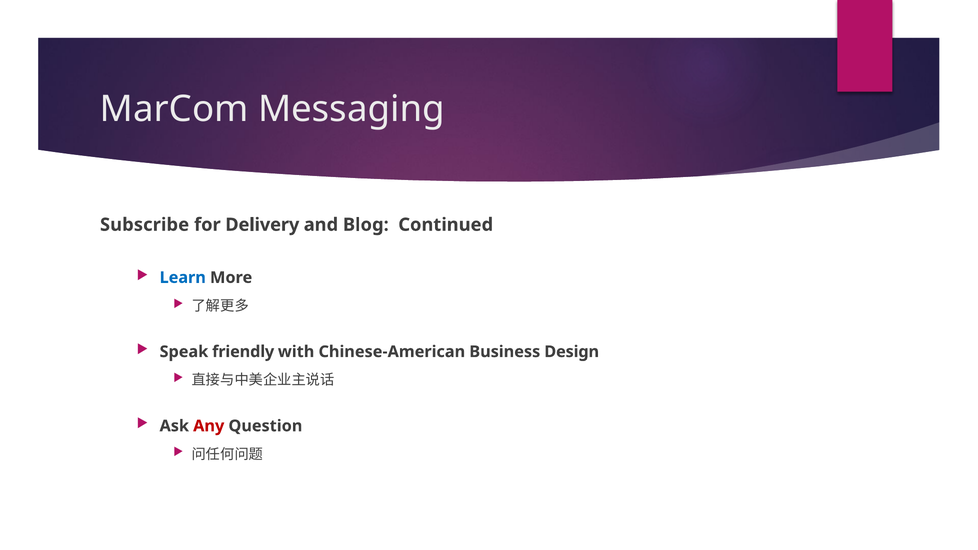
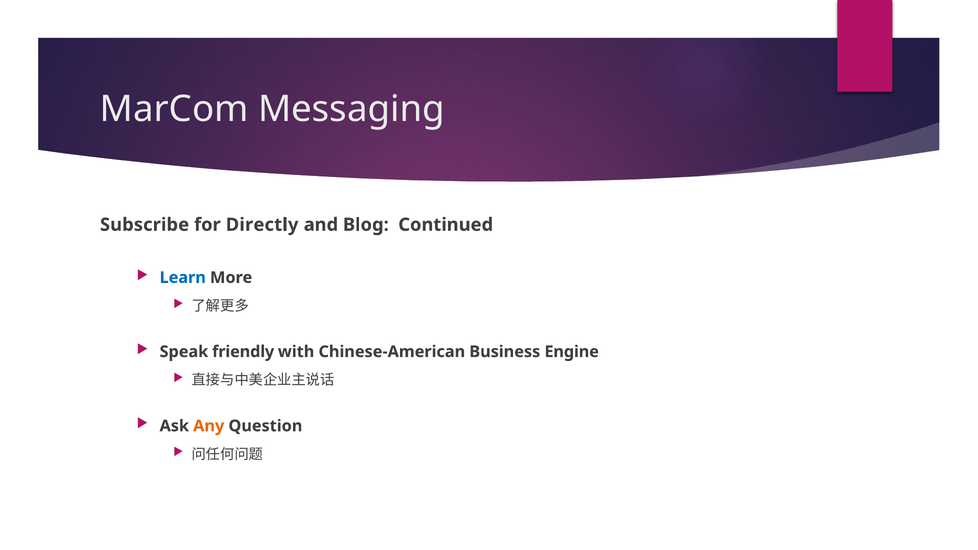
Delivery: Delivery -> Directly (262, 225)
Design: Design -> Engine (572, 352)
Any colour: red -> orange (209, 426)
